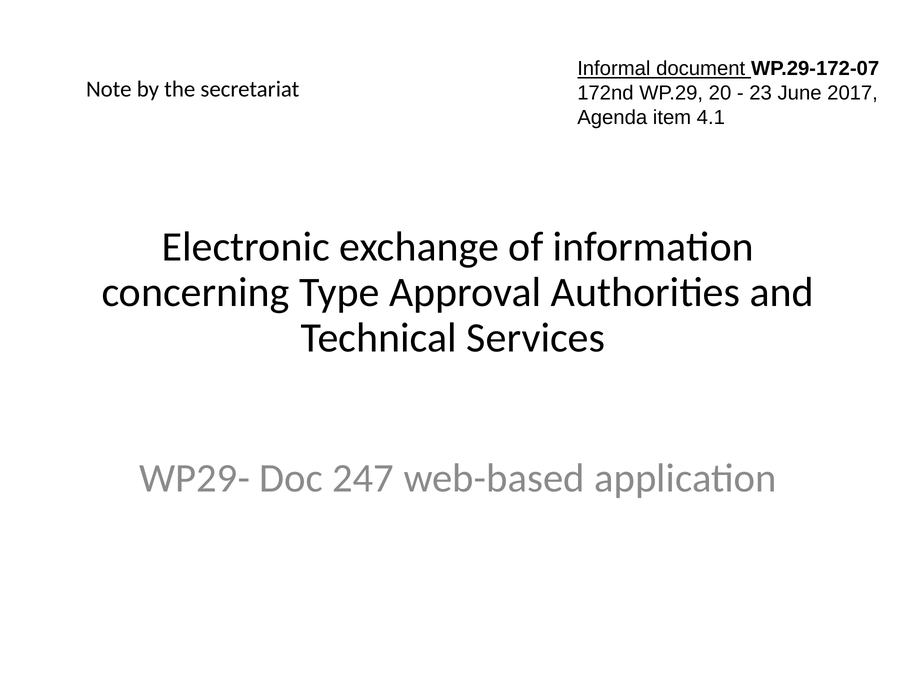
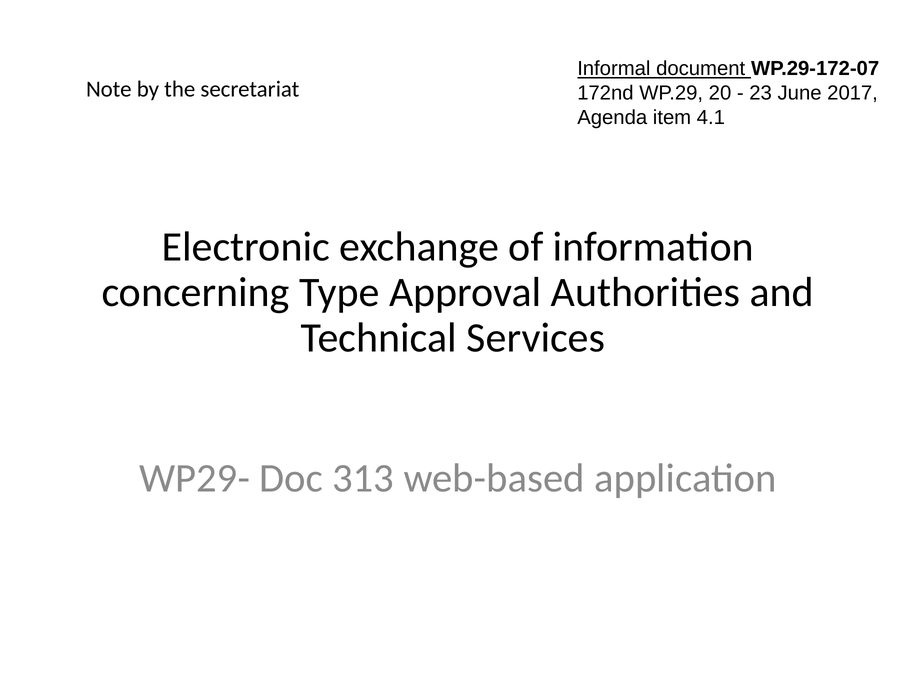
247: 247 -> 313 (363, 478)
